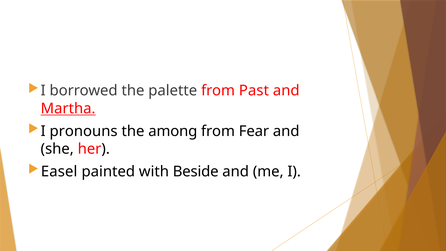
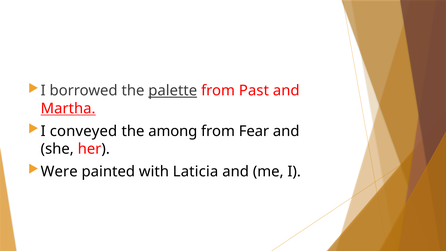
palette underline: none -> present (173, 91)
pronouns: pronouns -> conveyed (84, 131)
Easel: Easel -> Were (59, 171)
Beside: Beside -> Laticia (196, 171)
